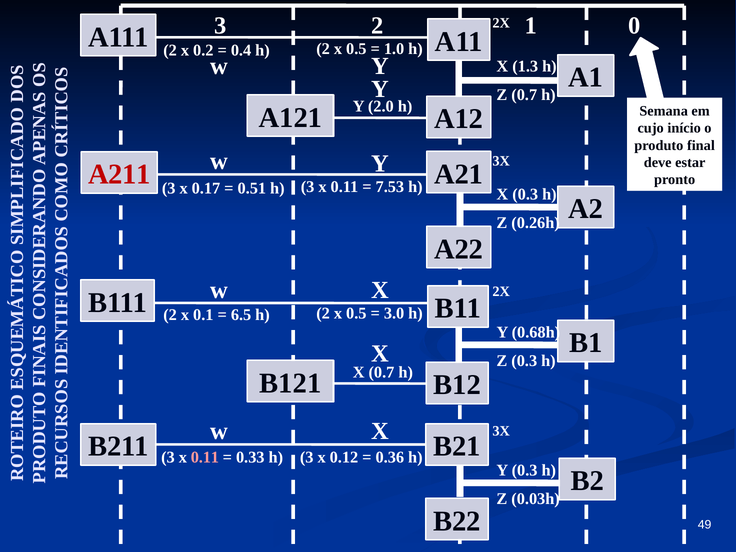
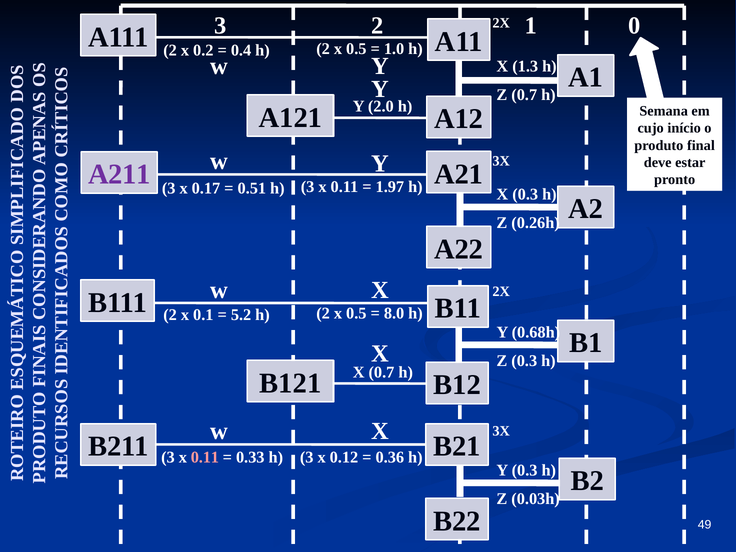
A211 colour: red -> purple (119, 174)
7.53: 7.53 -> 1.97 (390, 187)
6.5: 6.5 -> 5.2 (241, 315)
3.0: 3.0 -> 8.0 (394, 314)
